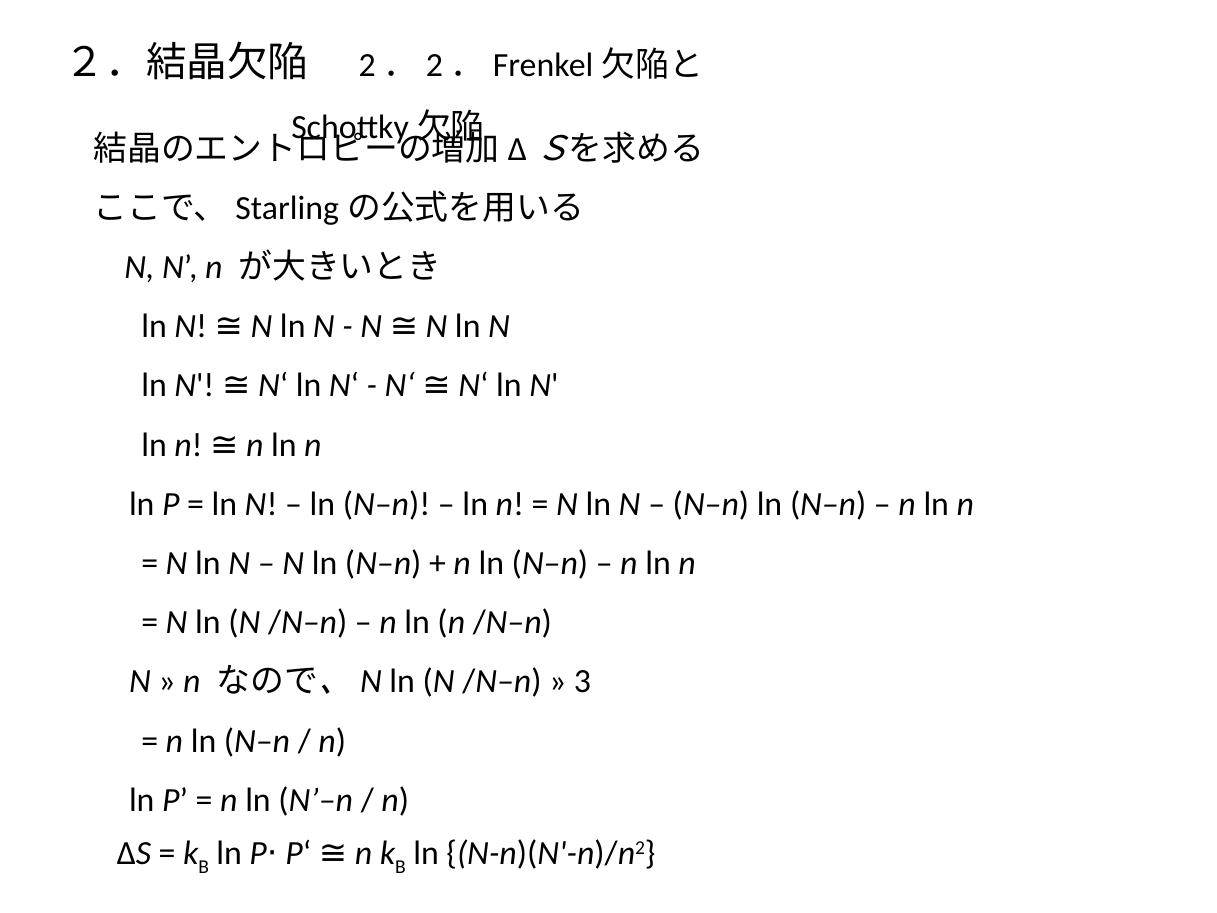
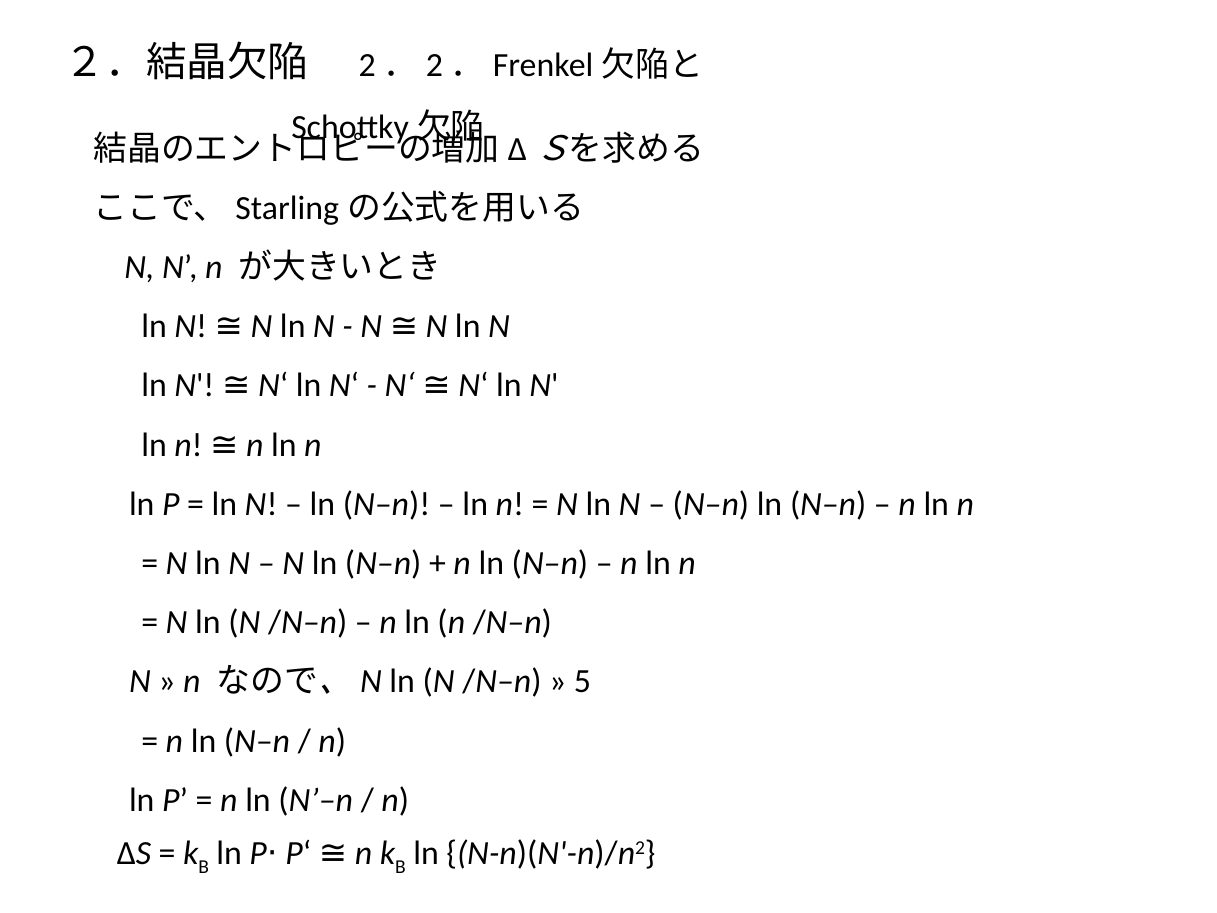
3: 3 -> 5 (583, 682)
